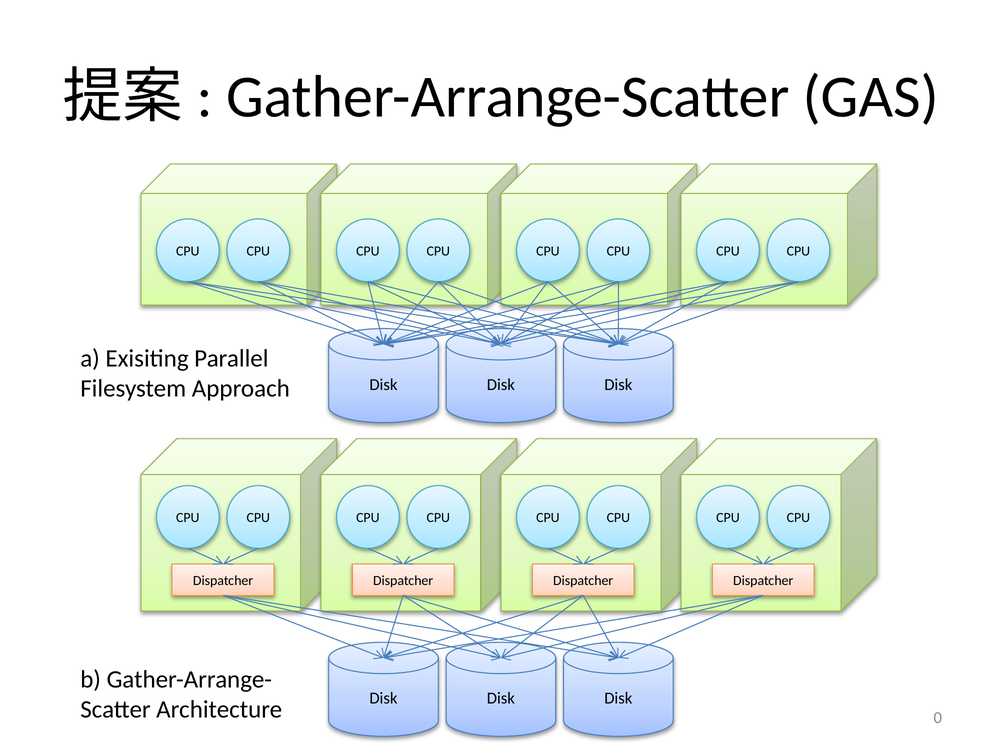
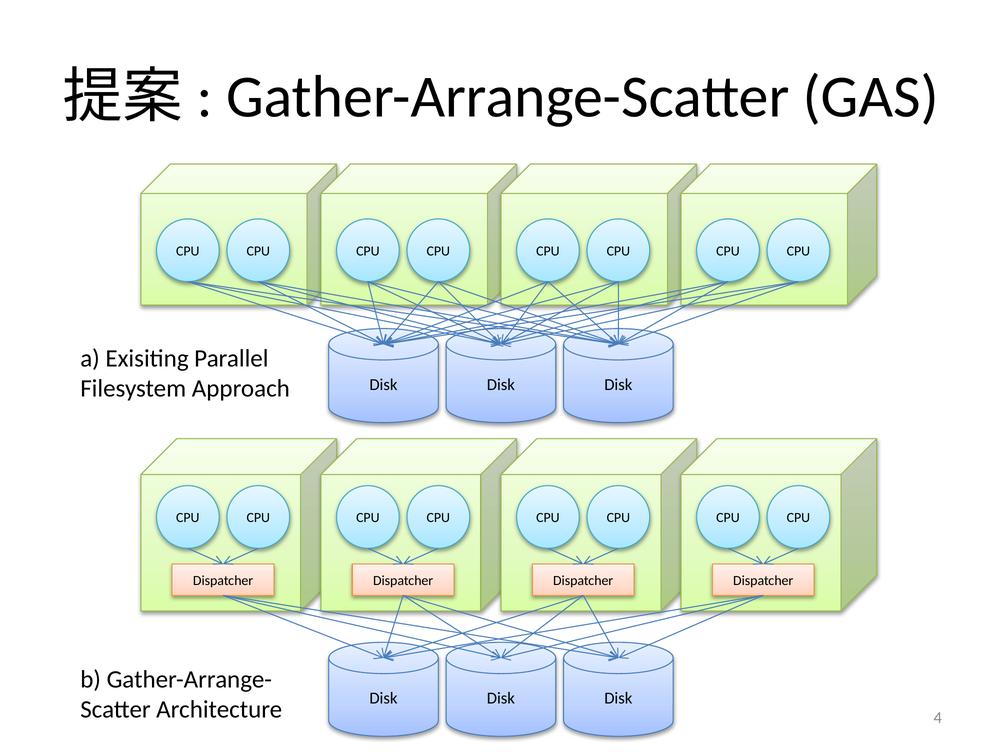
0: 0 -> 4 (938, 718)
